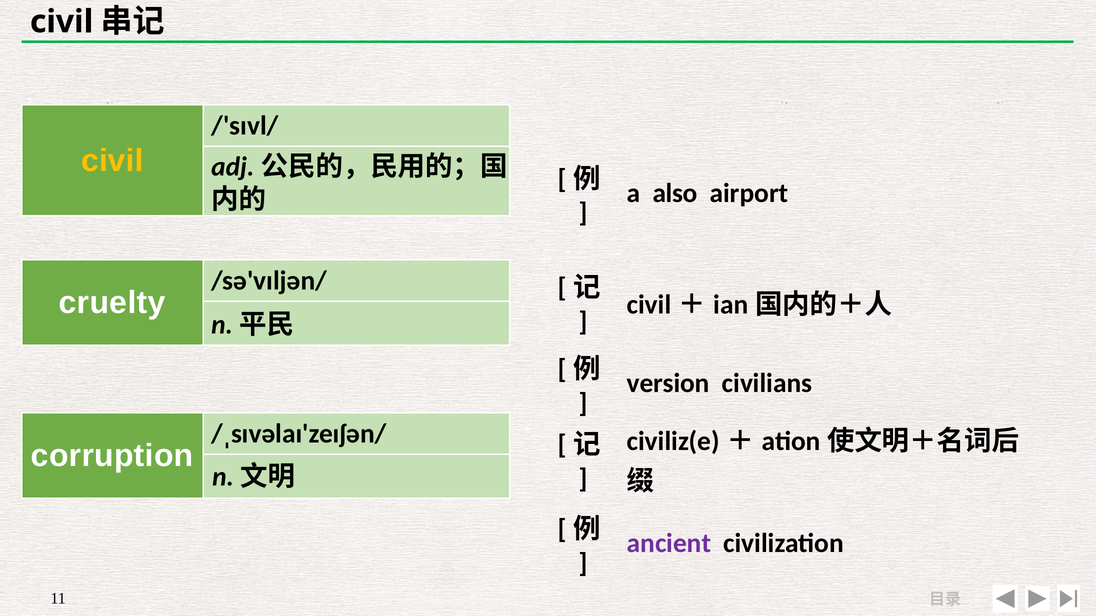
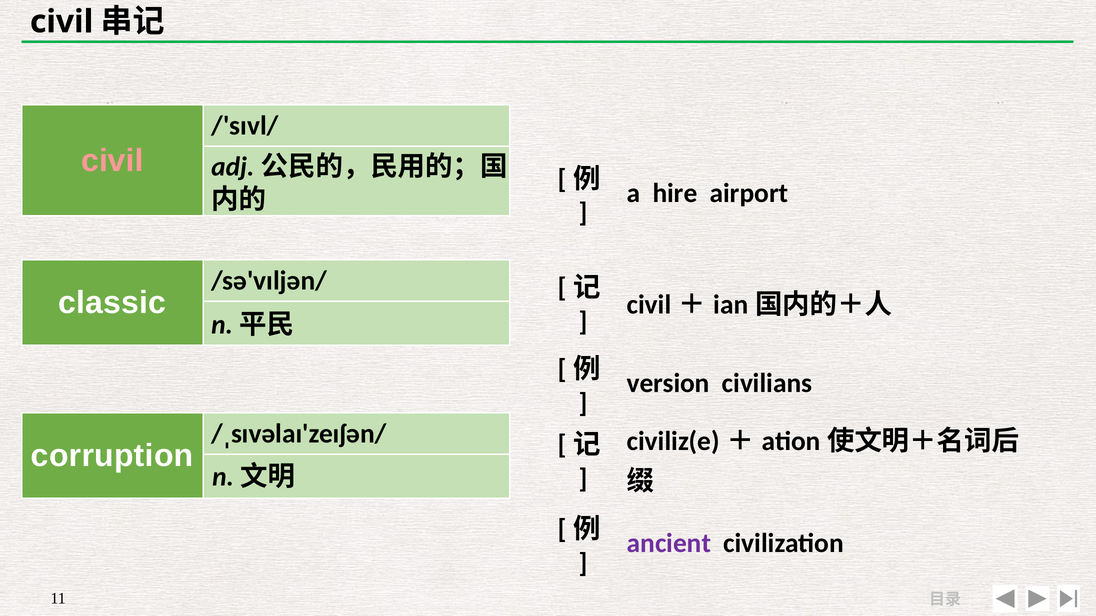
civil colour: yellow -> pink (112, 161)
also: also -> hire (675, 193)
cruelty: cruelty -> classic (112, 303)
